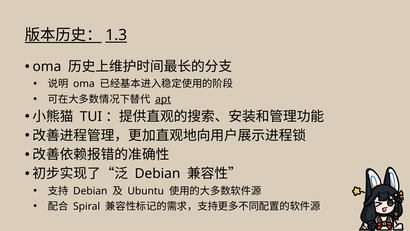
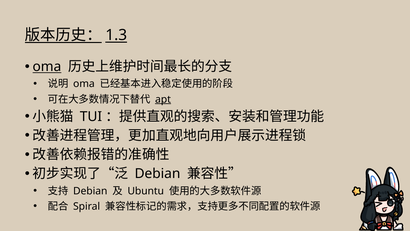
oma underline: none -> present (47, 67)
